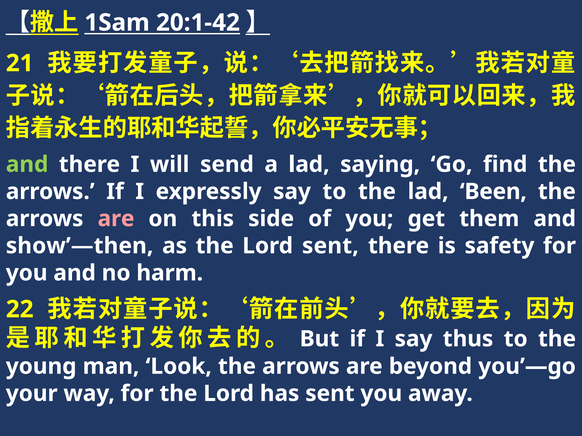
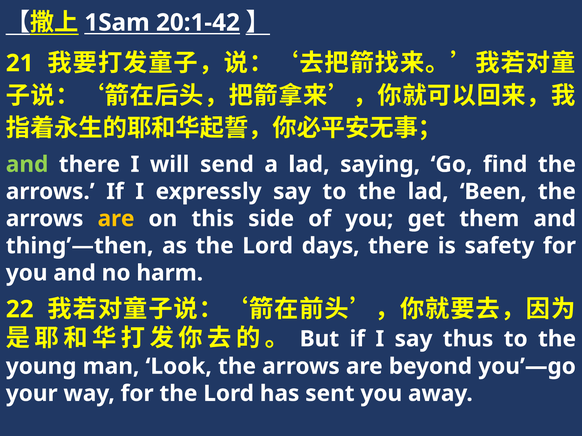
are colour: pink -> yellow (116, 219)
show’—then: show’—then -> thing’—then (80, 246)
Lord sent: sent -> days (331, 246)
